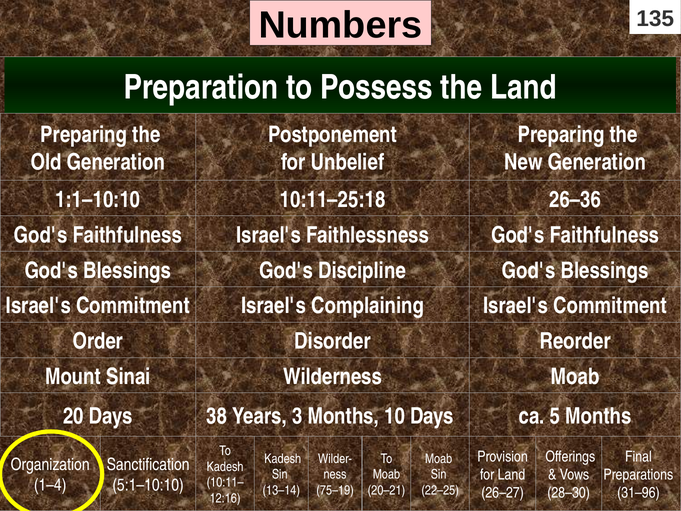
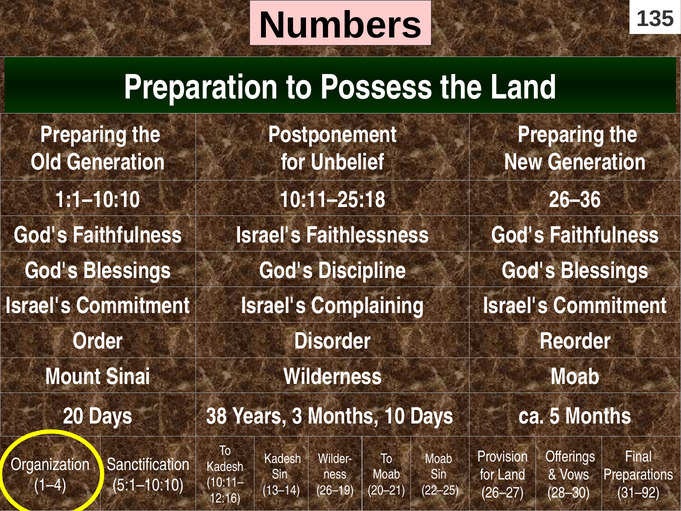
75–19: 75–19 -> 26–19 (335, 490)
31–96: 31–96 -> 31–92 (638, 493)
